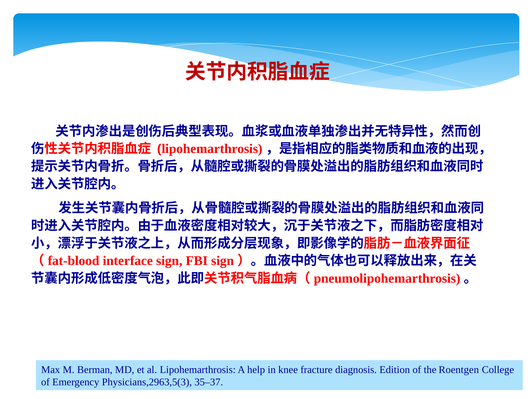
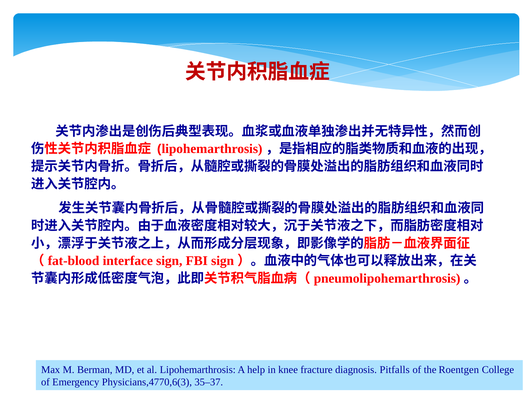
Edition: Edition -> Pitfalls (395, 370)
Physicians,2963,5(3: Physicians,2963,5(3 -> Physicians,4770,6(3 (147, 382)
